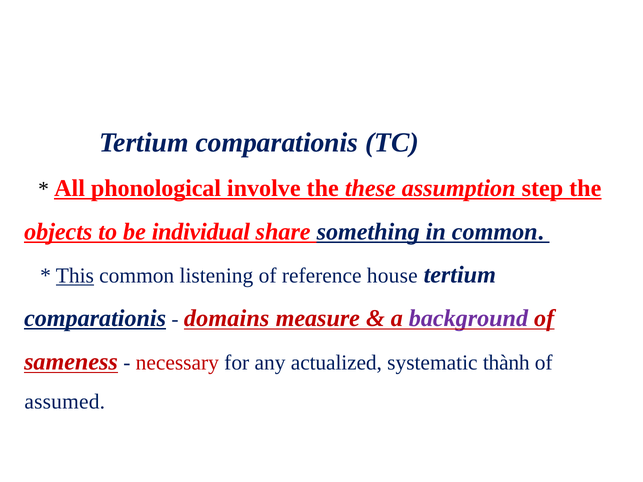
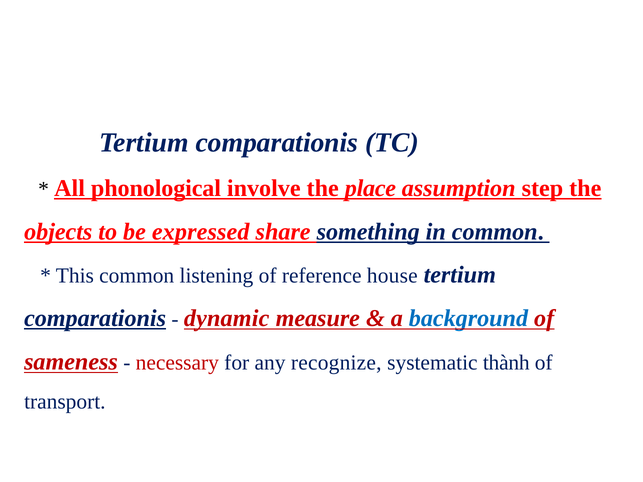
these: these -> place (370, 188)
individual: individual -> expressed (201, 232)
This underline: present -> none (75, 276)
domains: domains -> dynamic (227, 319)
background colour: purple -> blue (468, 319)
actualized: actualized -> recognize (336, 363)
assumed: assumed -> transport (65, 402)
